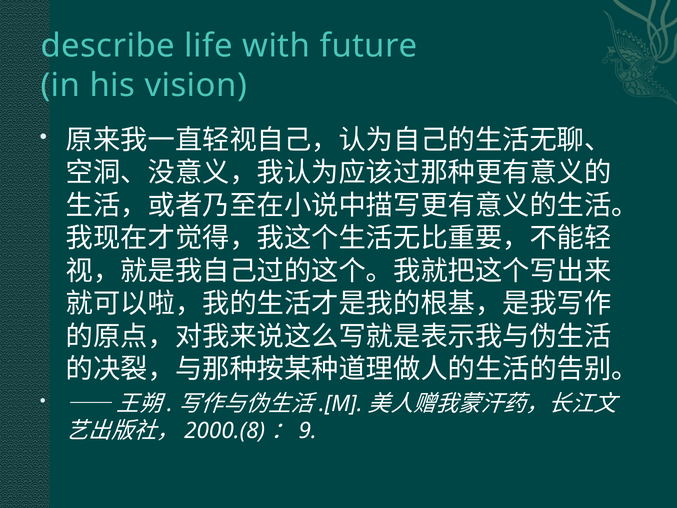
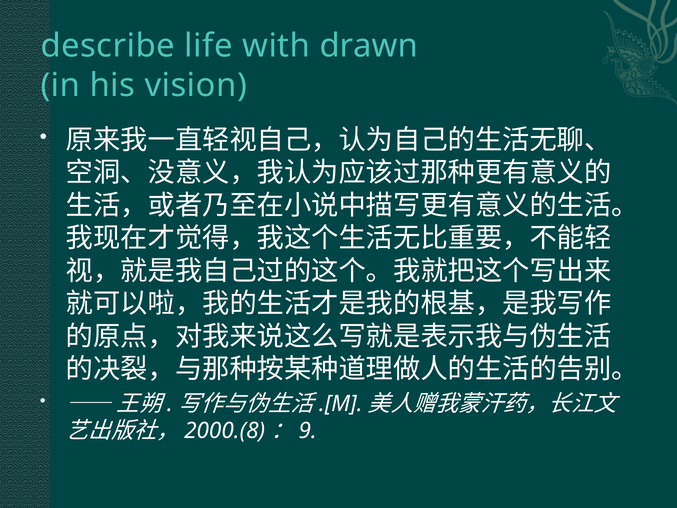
future: future -> drawn (369, 46)
